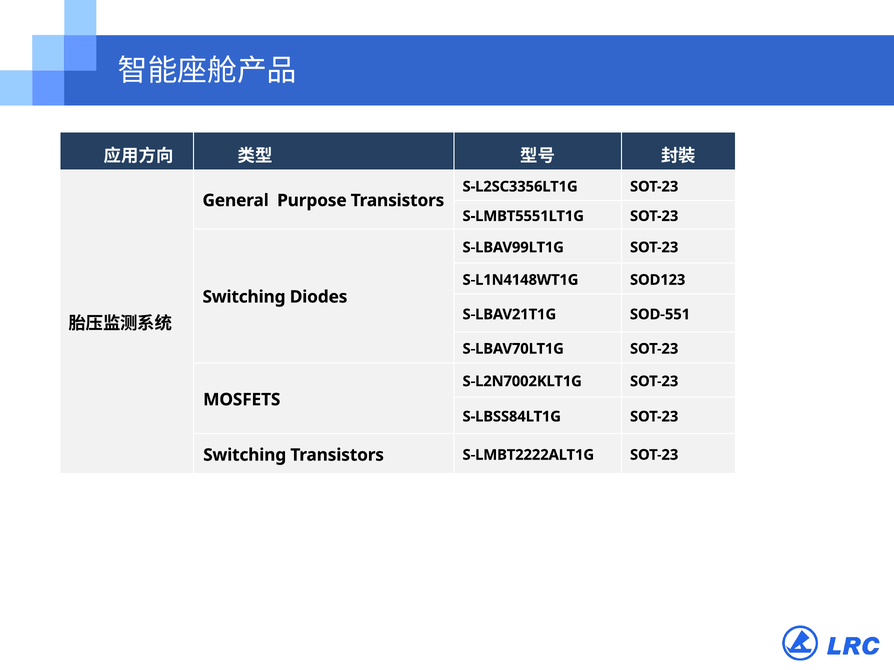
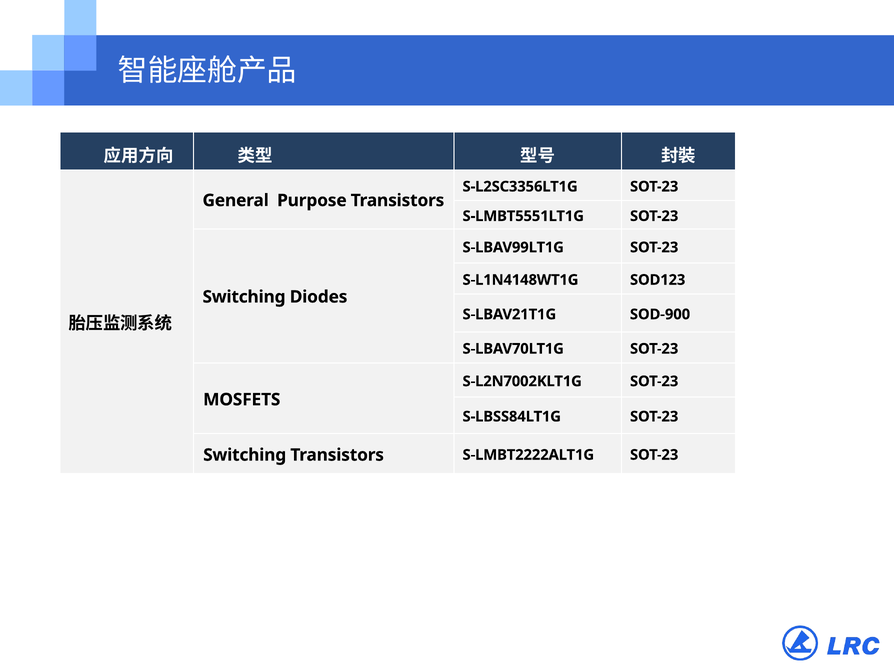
SOD-551: SOD-551 -> SOD-900 (660, 315)
